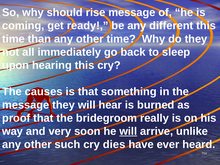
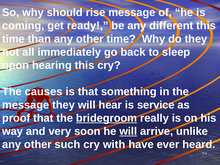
burned: burned -> service (156, 105)
bridegroom underline: none -> present (107, 118)
dies: dies -> with (114, 144)
